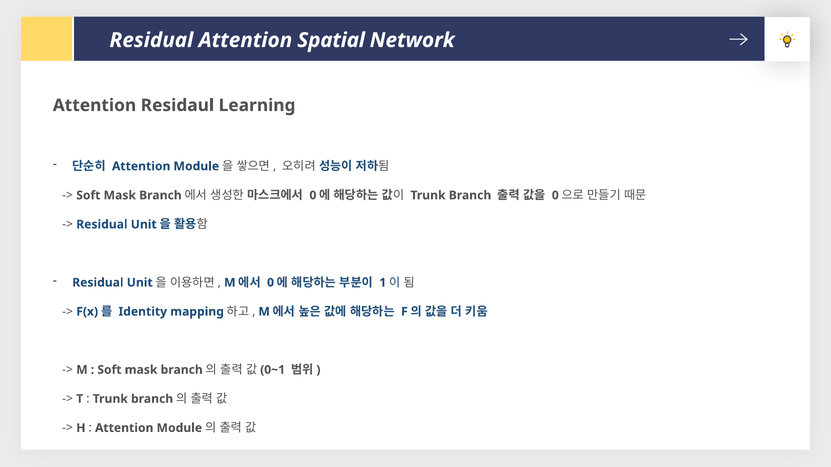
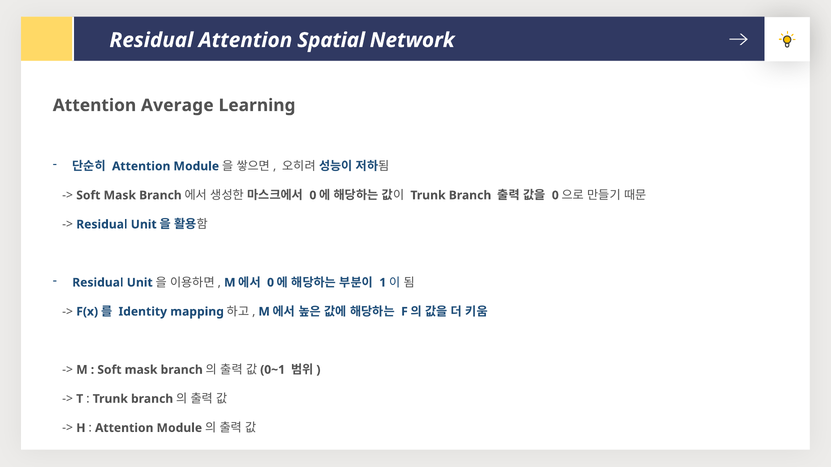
Residaul: Residaul -> Average (177, 105)
